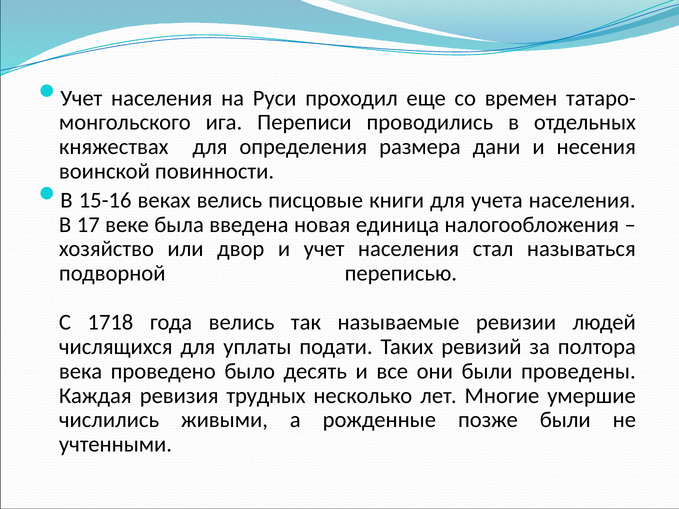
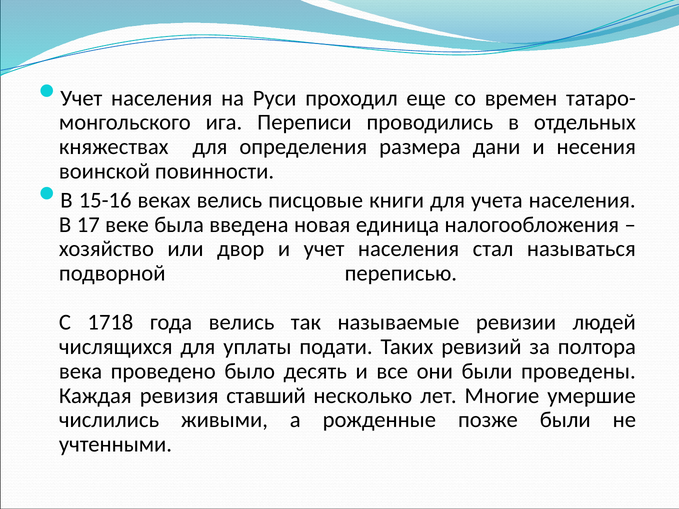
трудных: трудных -> ставший (266, 396)
